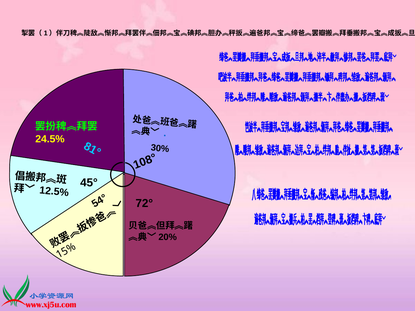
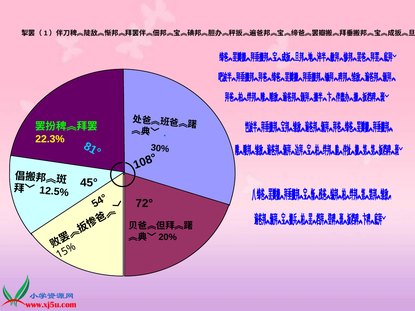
24.5%: 24.5% -> 22.3% (50, 139)
